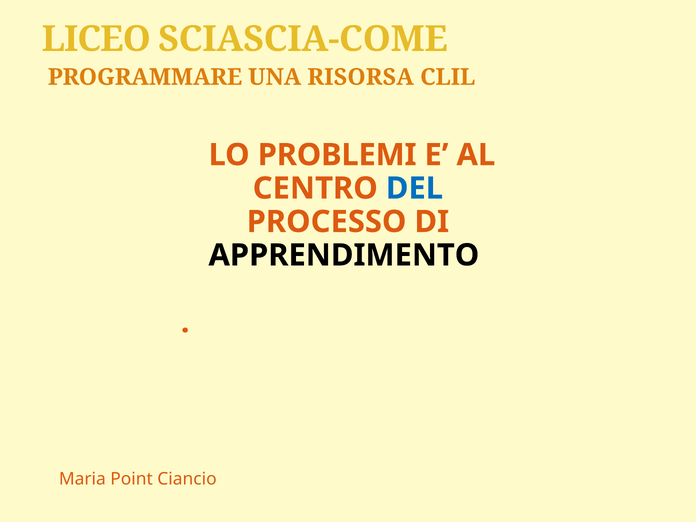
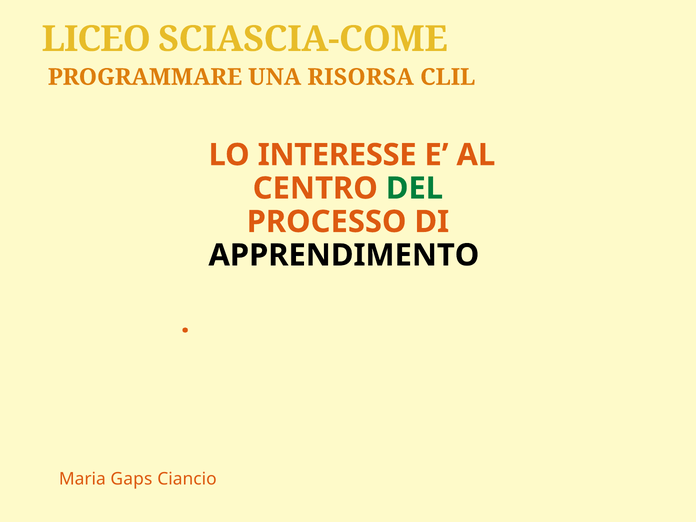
PROBLEMI: PROBLEMI -> INTERESSE (337, 155)
DEL colour: blue -> green (414, 188)
Point: Point -> Gaps (131, 479)
